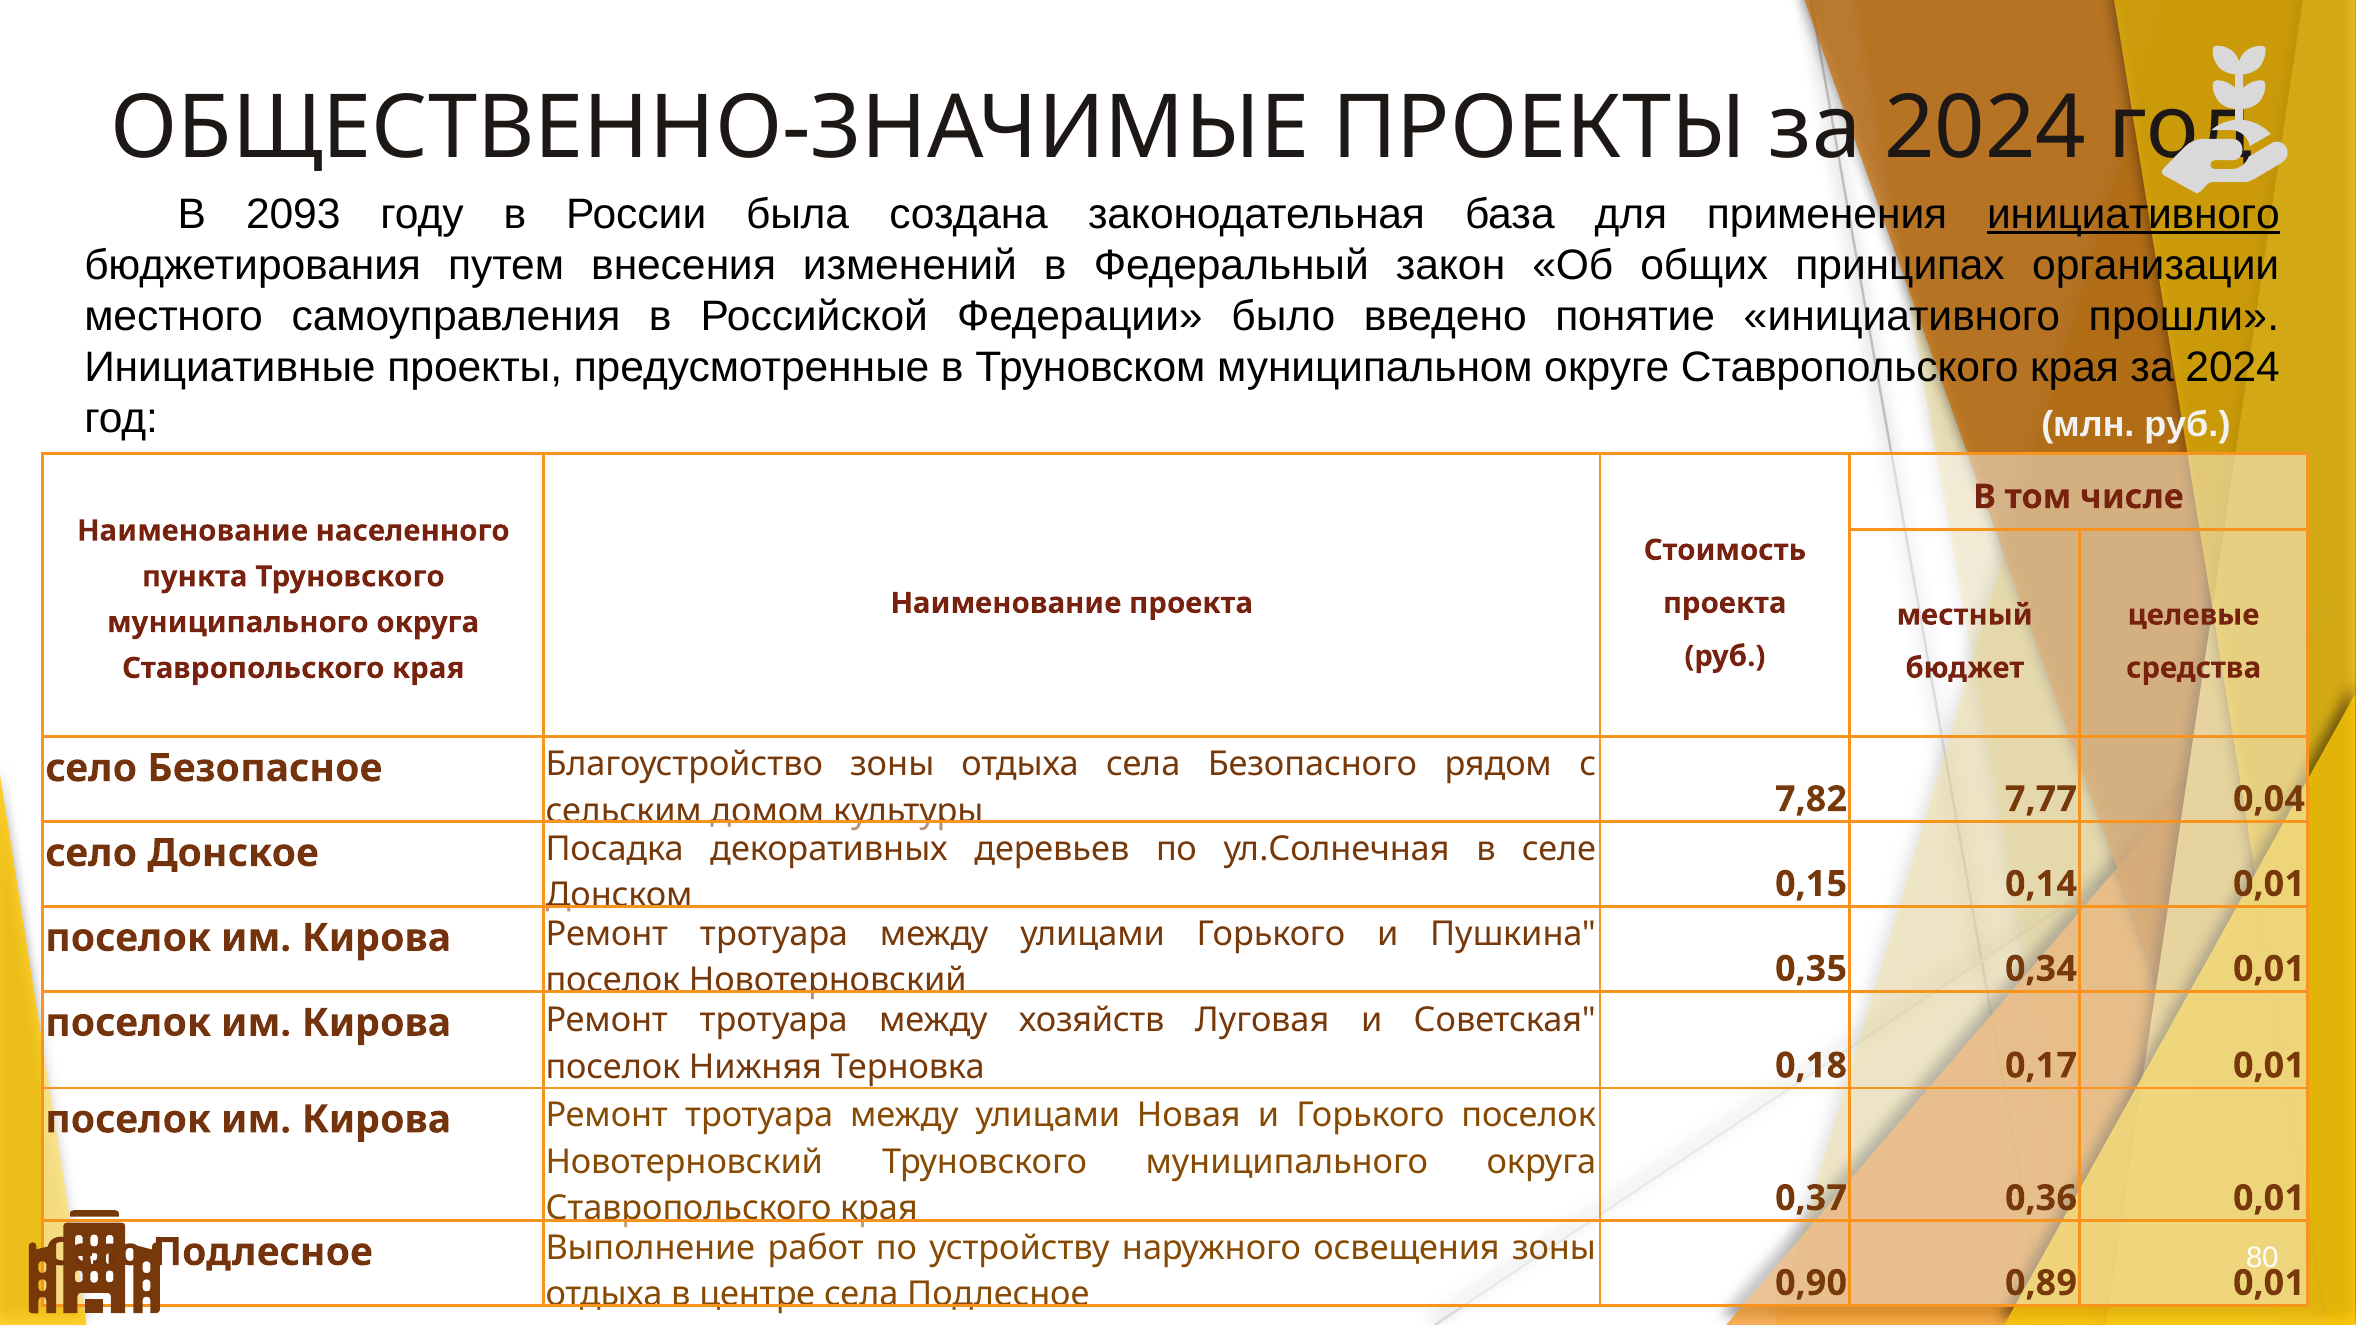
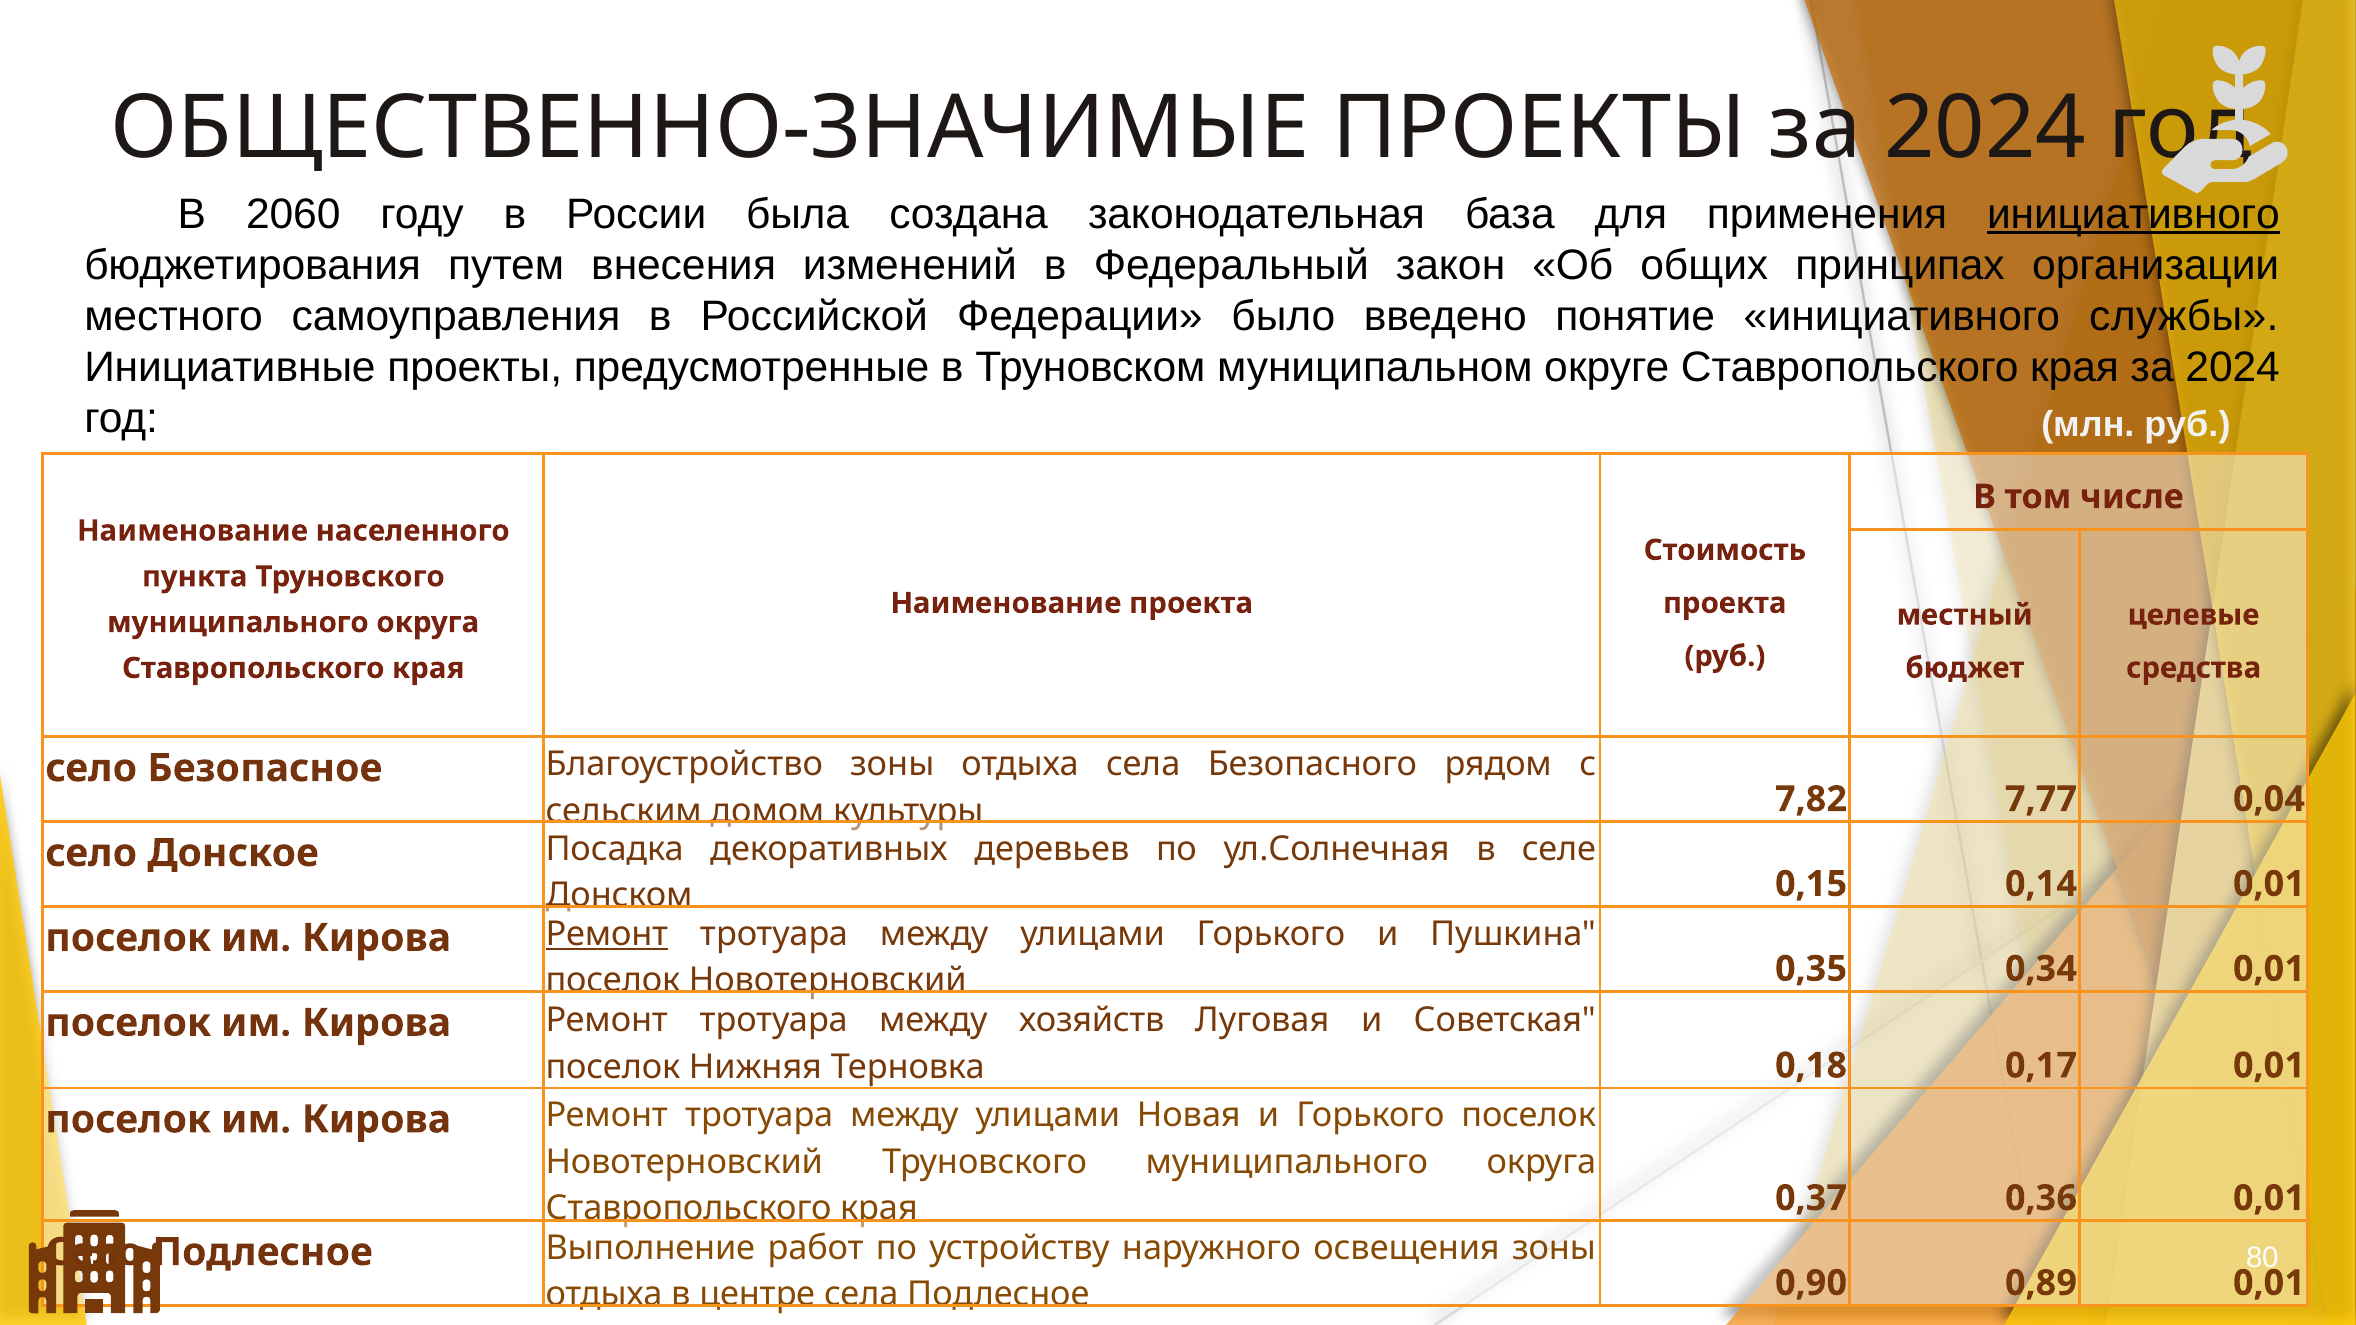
2093: 2093 -> 2060 (293, 215)
прошли: прошли -> службы (2184, 317)
Ремонт underline: none -> present (607, 934)
